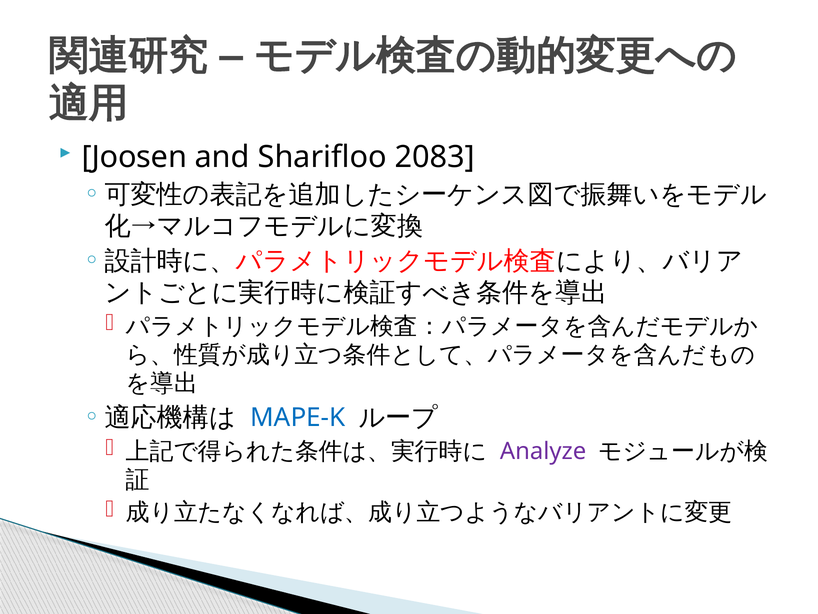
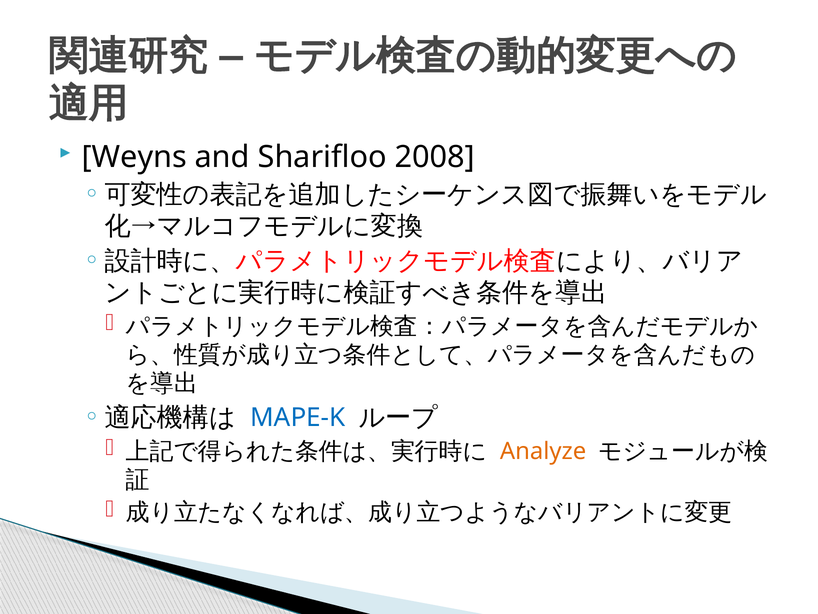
Joosen: Joosen -> Weyns (134, 157)
2083: 2083 -> 2008 (435, 157)
Analyze colour: purple -> orange (543, 451)
